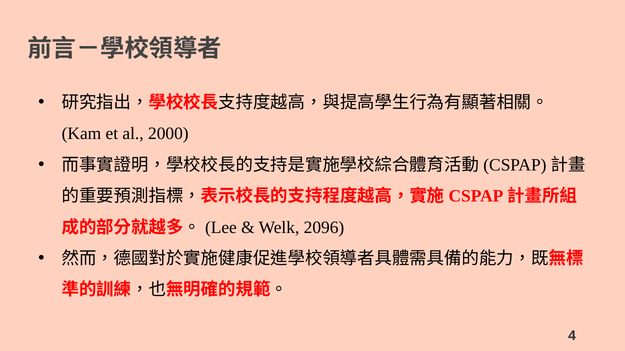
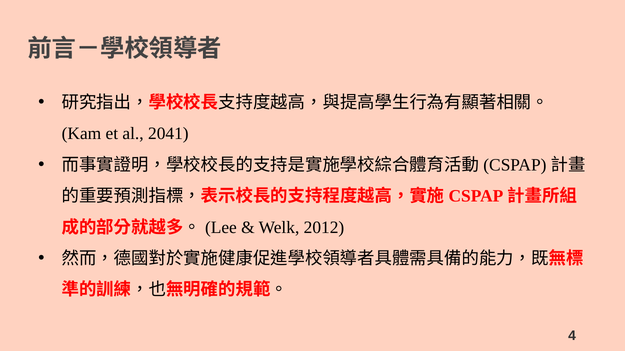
2000: 2000 -> 2041 (168, 134)
2096: 2096 -> 2012 (324, 228)
